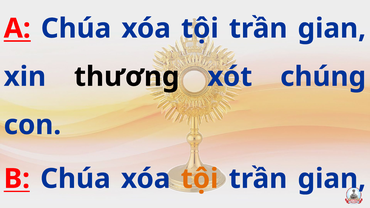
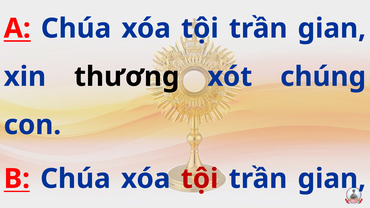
tội colour: orange -> red (200, 179)
